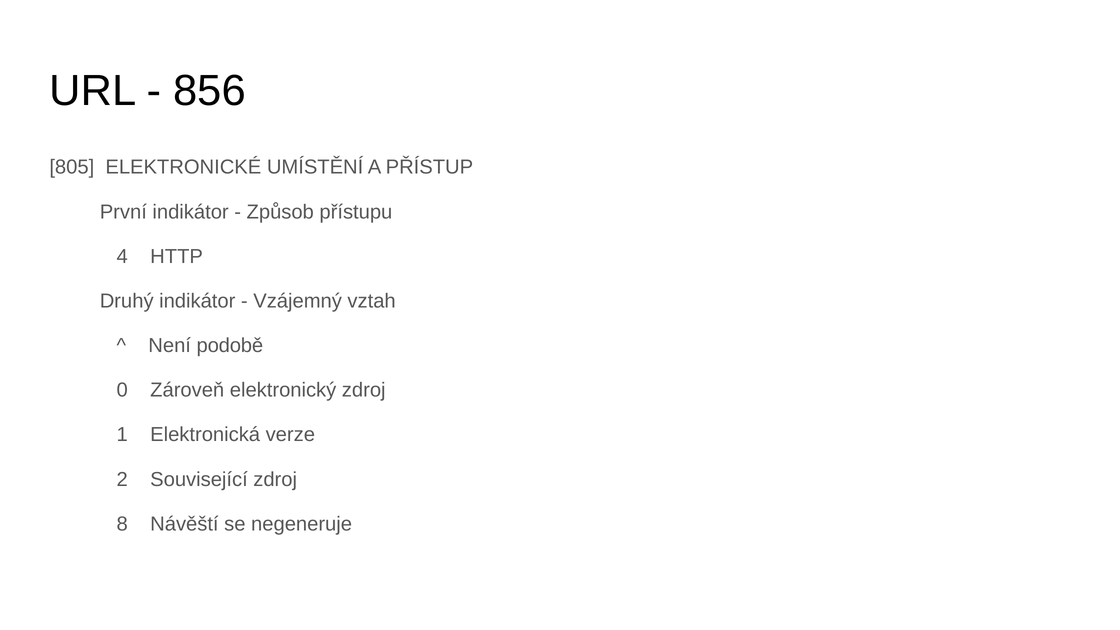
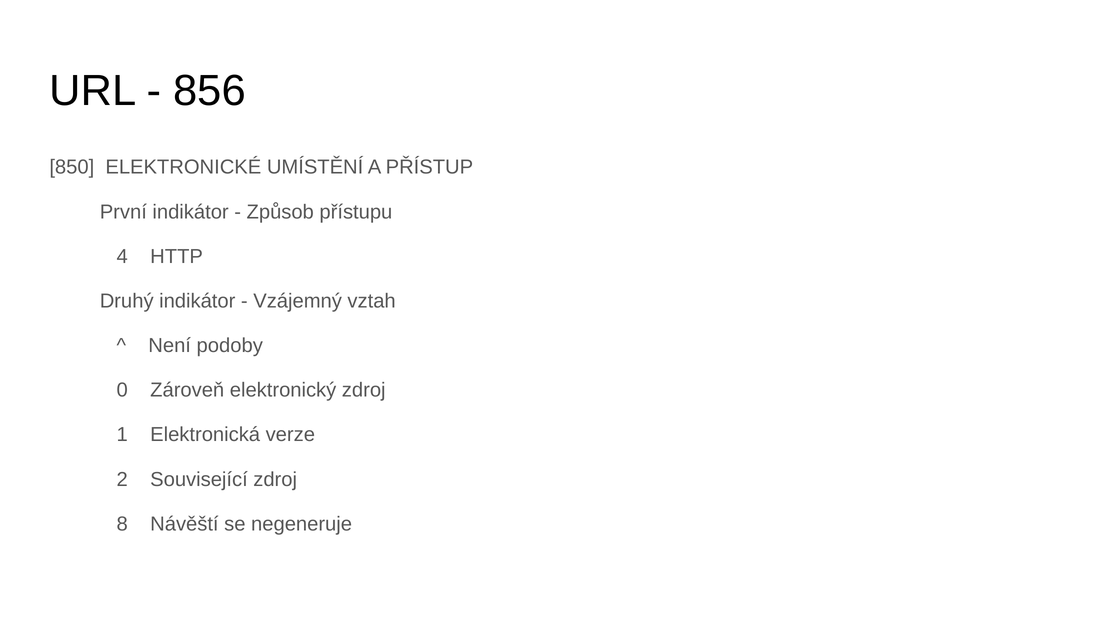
805: 805 -> 850 (72, 167)
podobě: podobě -> podoby (230, 346)
